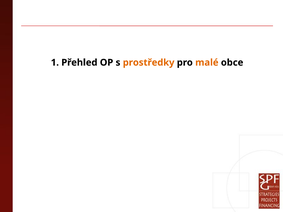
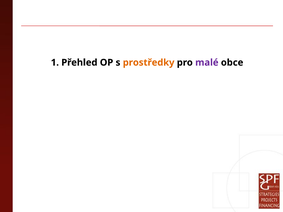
malé colour: orange -> purple (207, 63)
